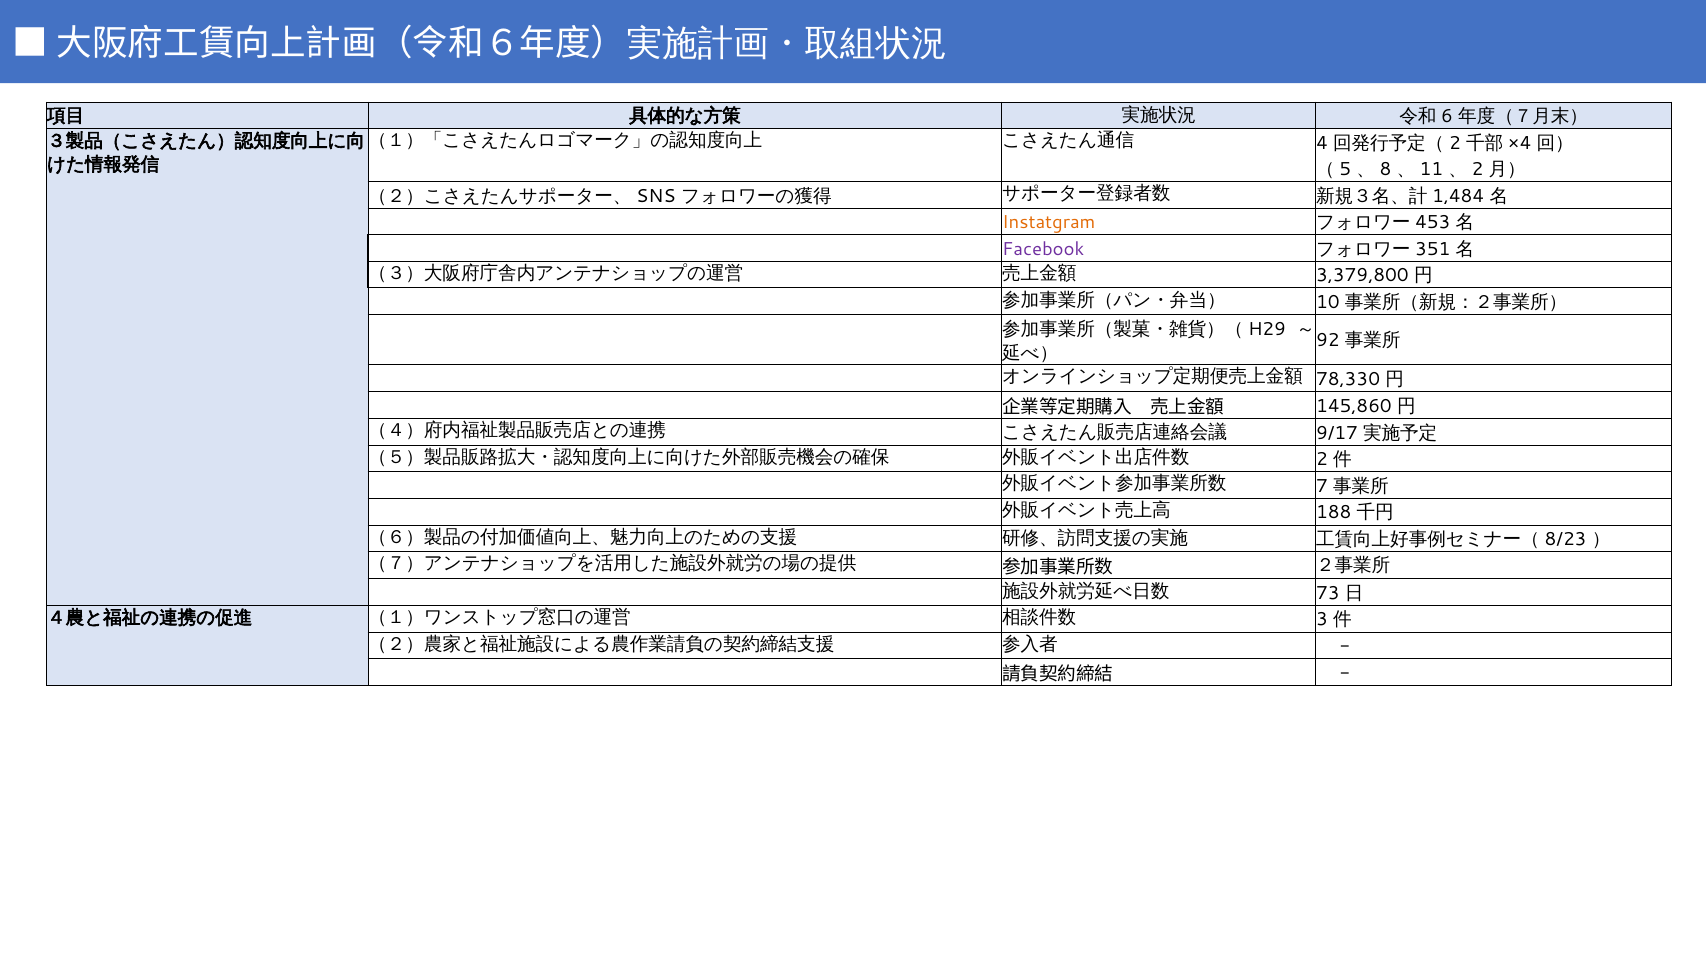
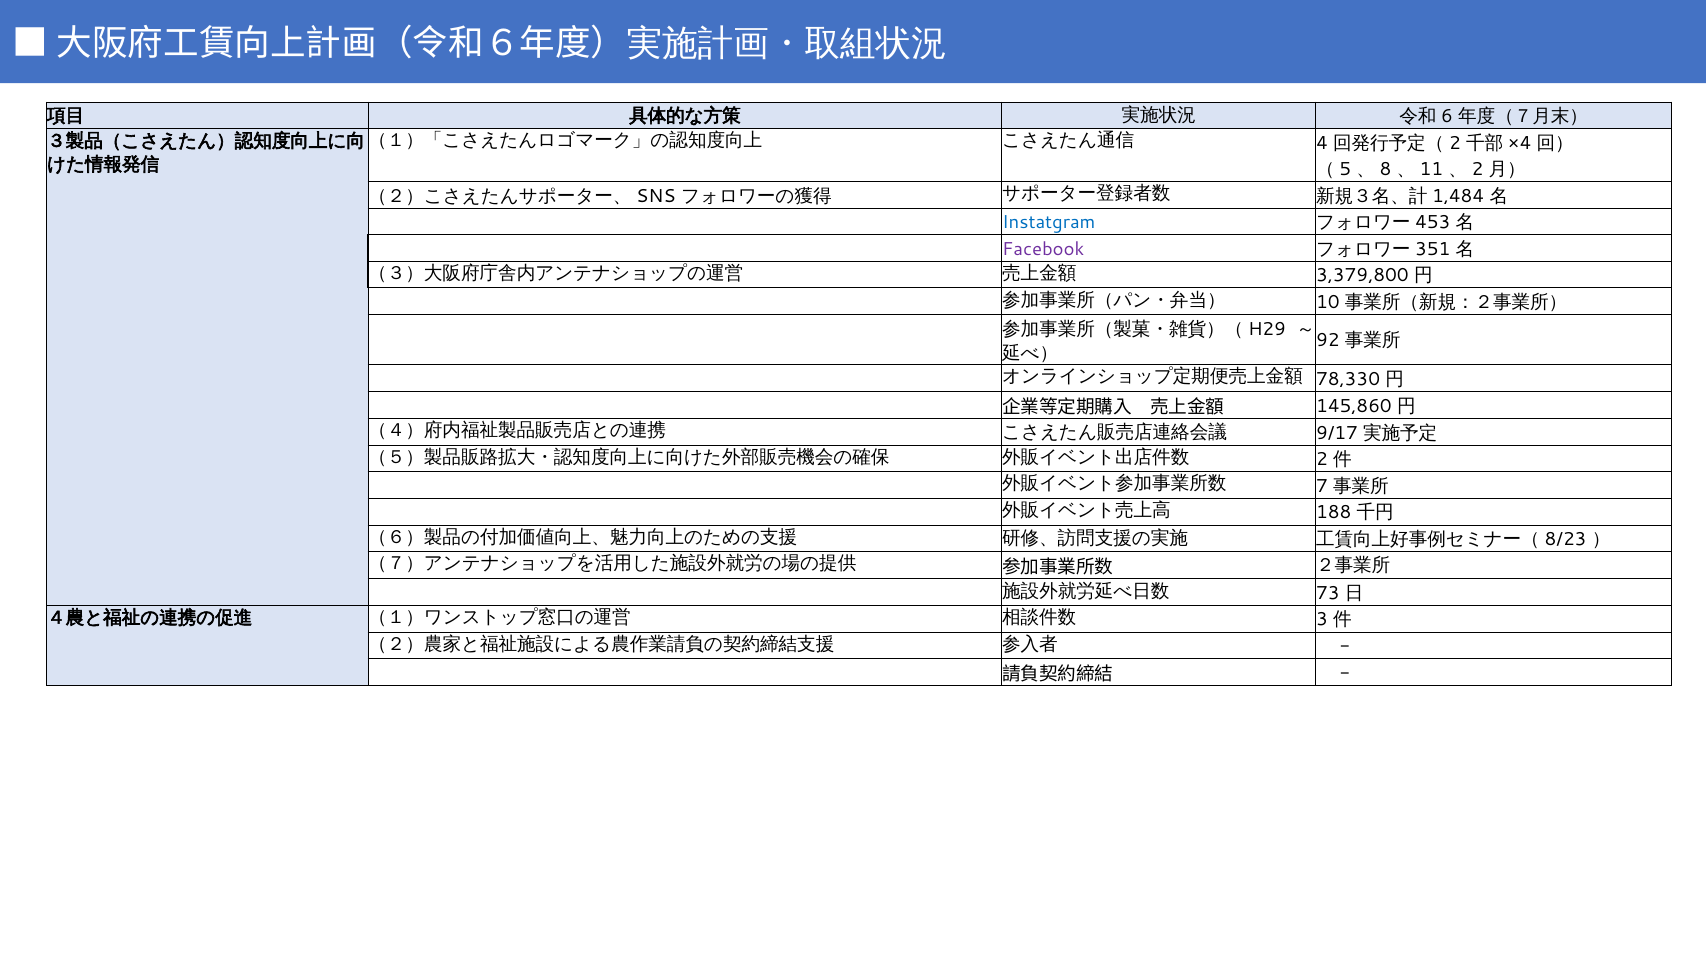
Instatgram colour: orange -> blue (1049, 222)
